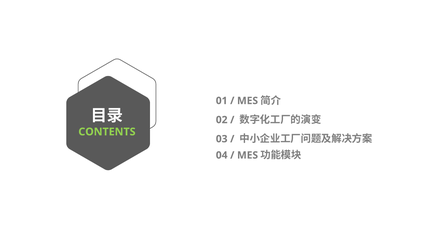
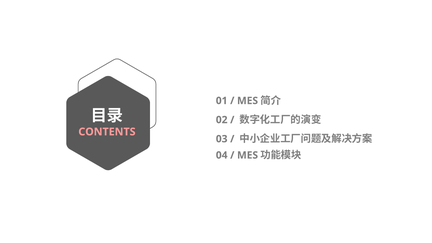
CONTENTS colour: light green -> pink (107, 132)
